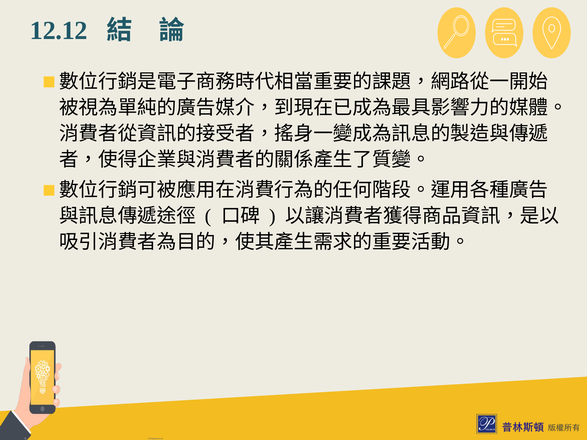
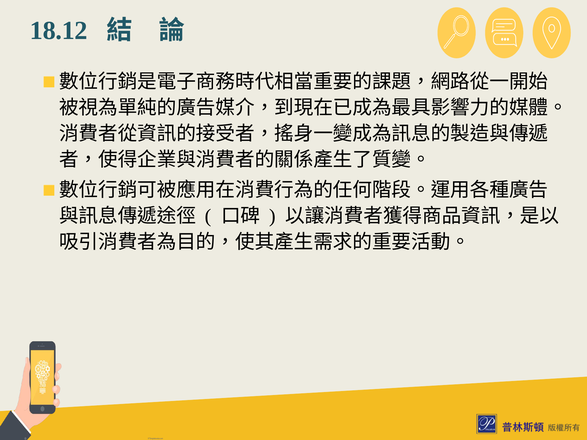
12.12: 12.12 -> 18.12 (59, 31)
